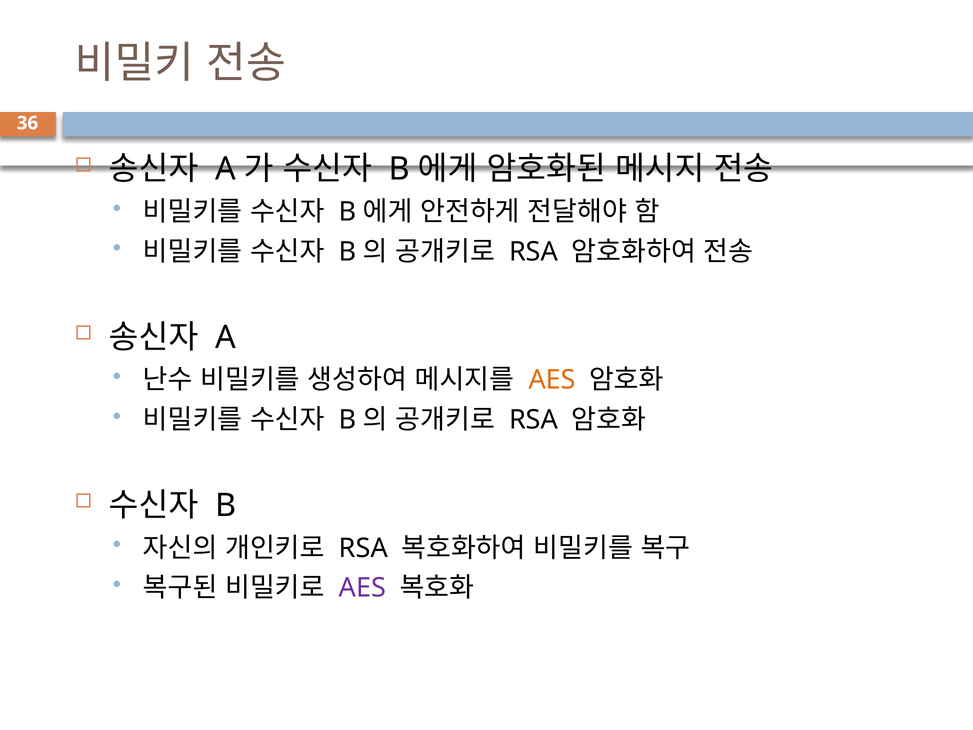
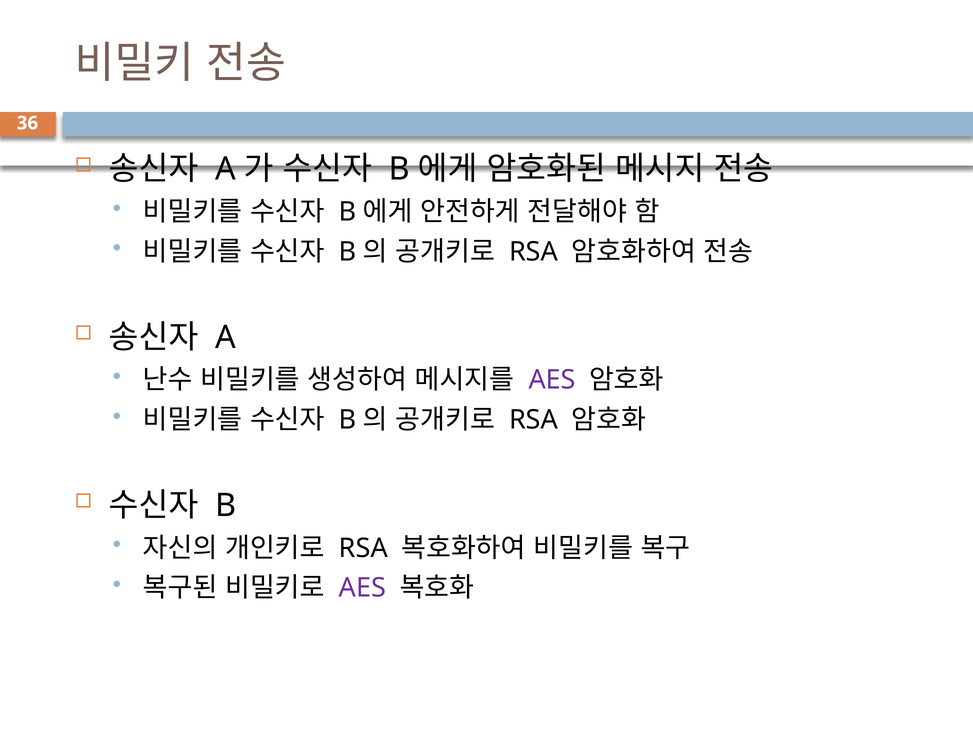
AES colour: orange -> purple (552, 380)
